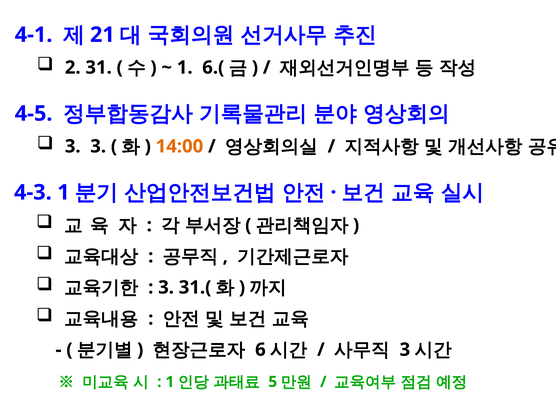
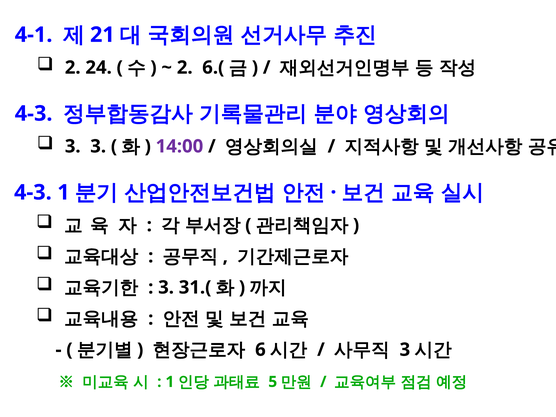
31: 31 -> 24 (99, 68)
1: 1 -> 2 (185, 68)
4-5: 4-5 -> 4-3 (34, 114)
14:00 colour: orange -> purple (179, 146)
